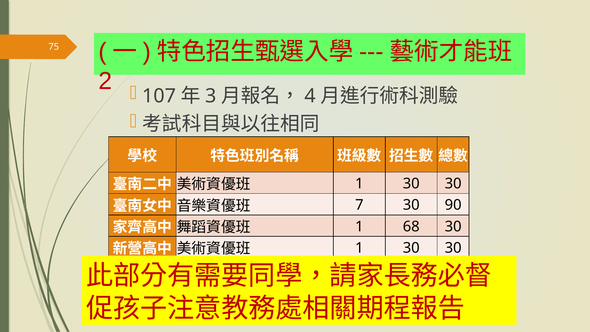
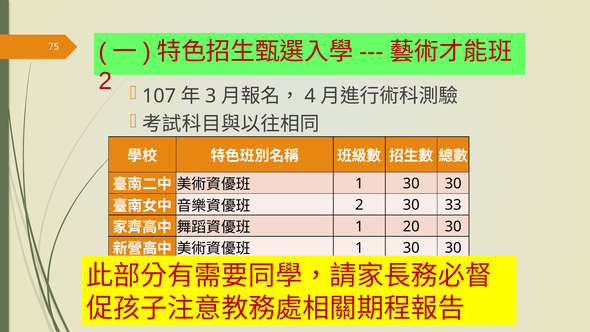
7: 7 -> 2 (359, 205)
90: 90 -> 33 (453, 205)
68: 68 -> 20 (411, 226)
